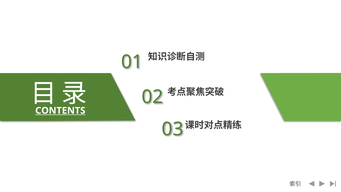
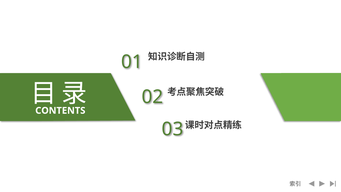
CONTENTS underline: present -> none (60, 111)
